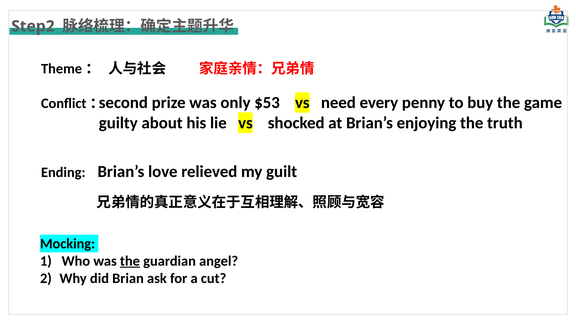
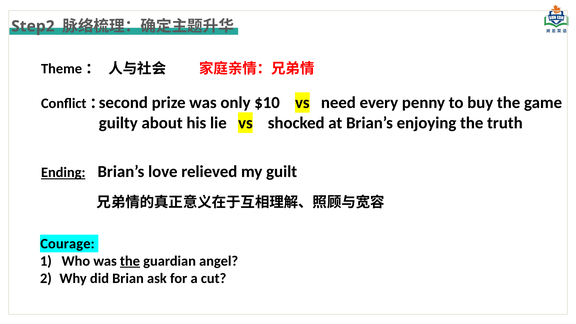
$53: $53 -> $10 (267, 103)
Ending underline: none -> present (63, 173)
Mocking: Mocking -> Courage (67, 244)
